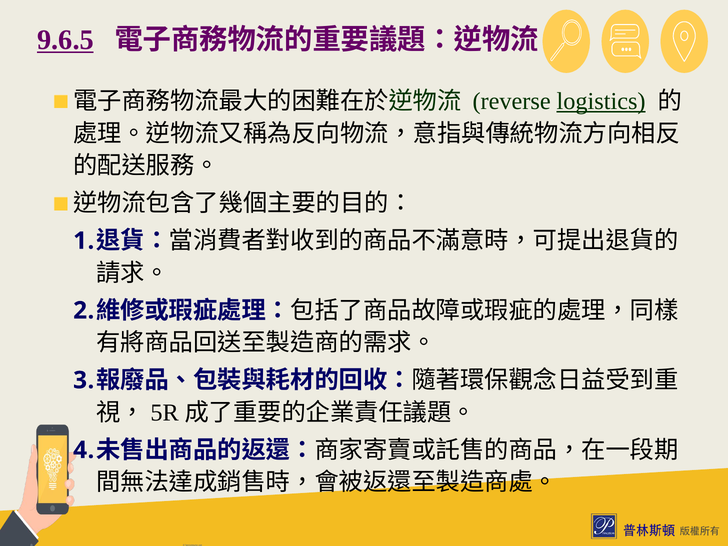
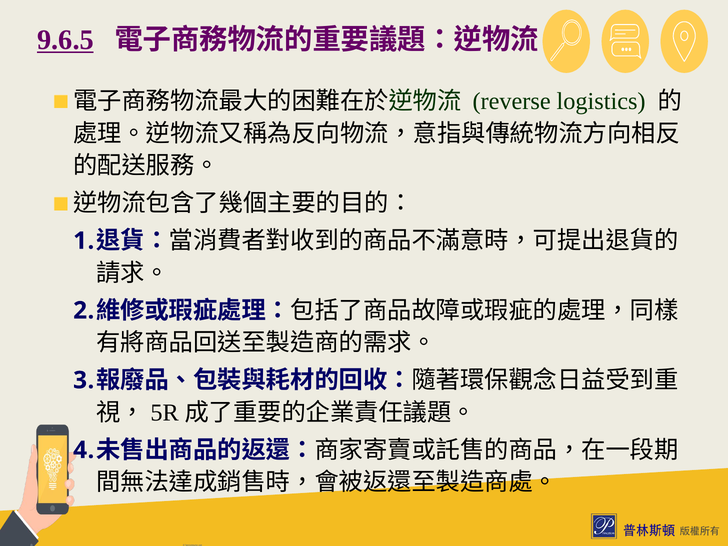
logistics underline: present -> none (601, 101)
